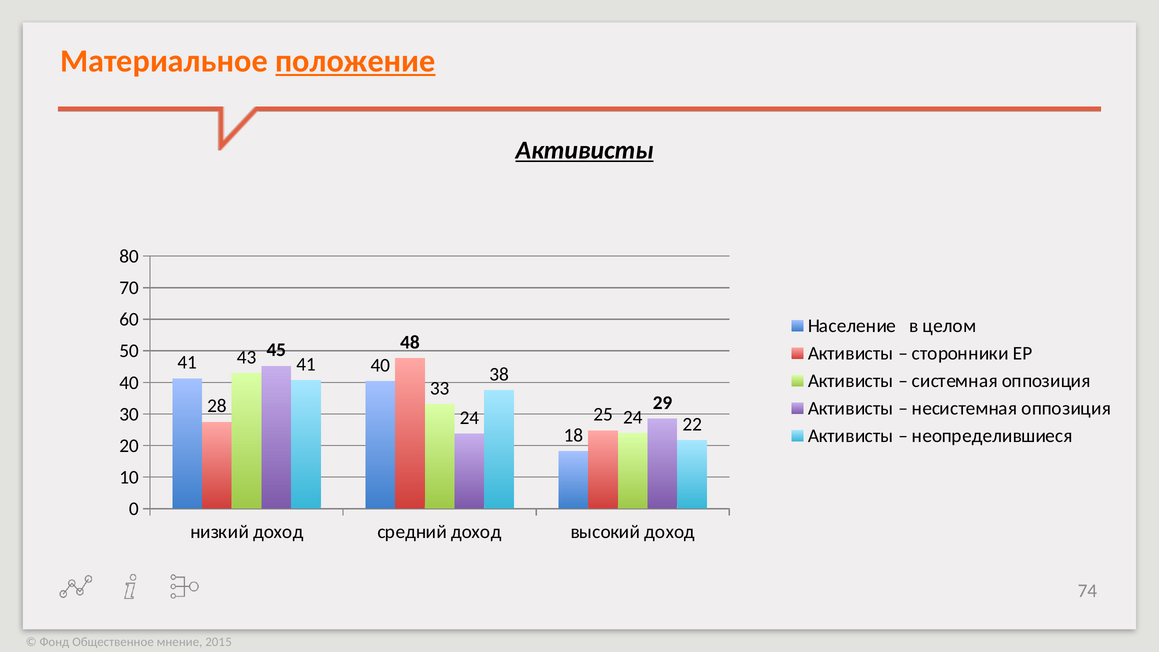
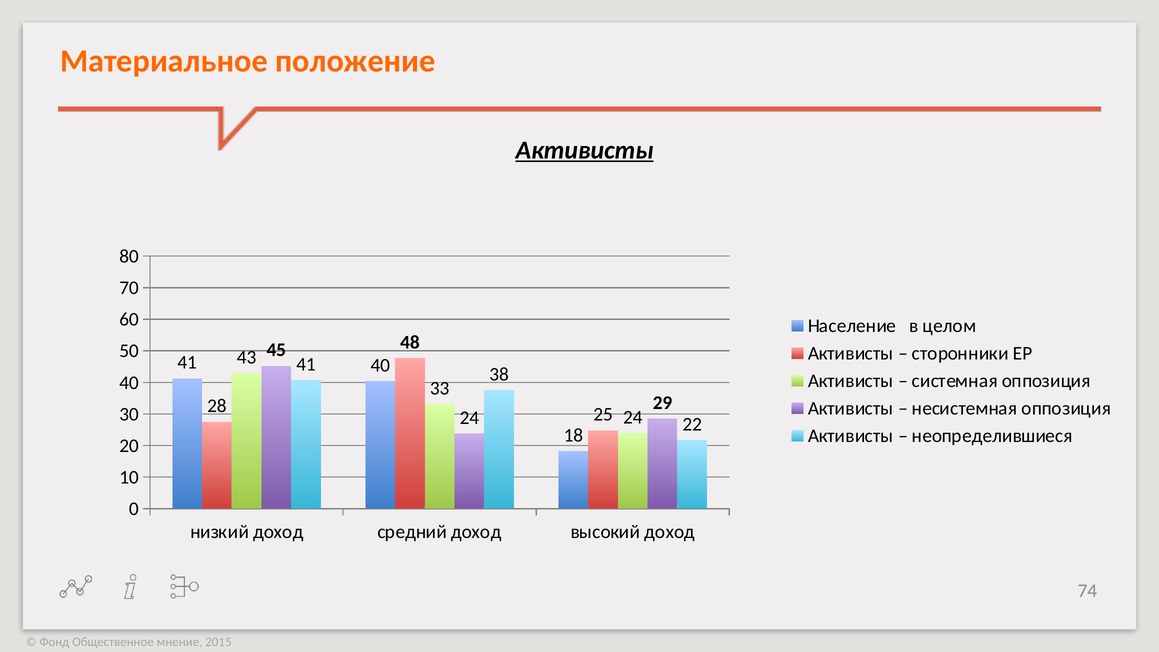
положение underline: present -> none (355, 61)
